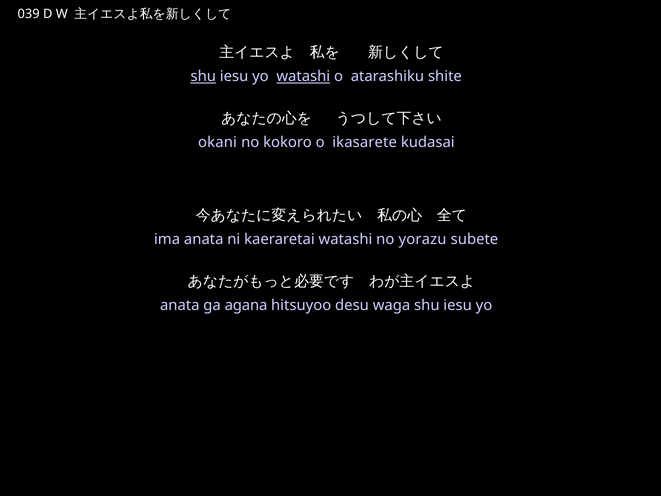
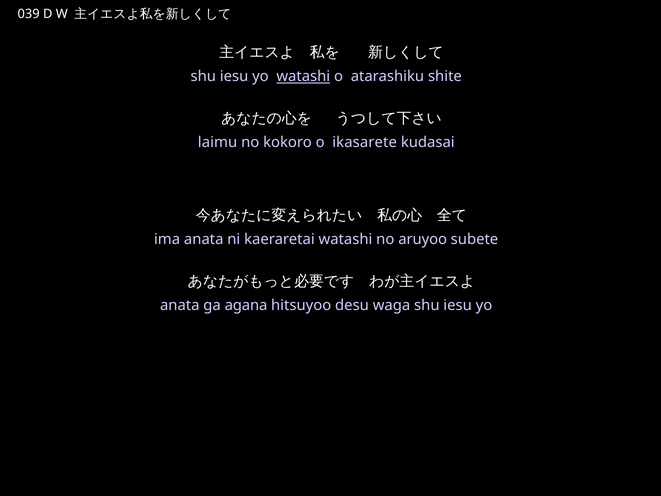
shu underline: present -> none (203, 76)
okani: okani -> laimu (218, 142)
yorazu: yorazu -> aruyoo (423, 239)
